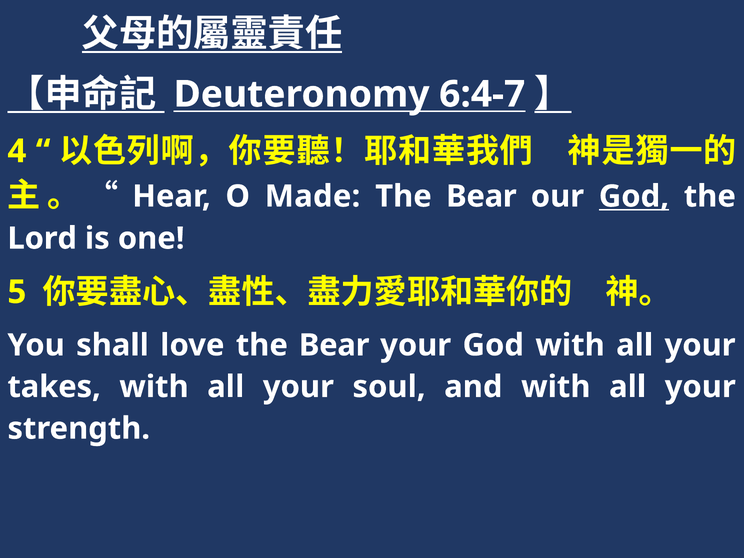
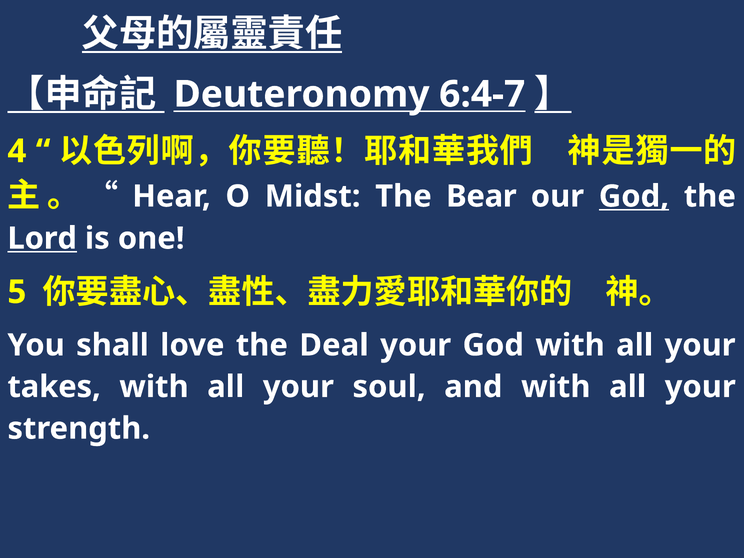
Made: Made -> Midst (313, 196)
Lord underline: none -> present (42, 238)
love the Bear: Bear -> Deal (334, 345)
